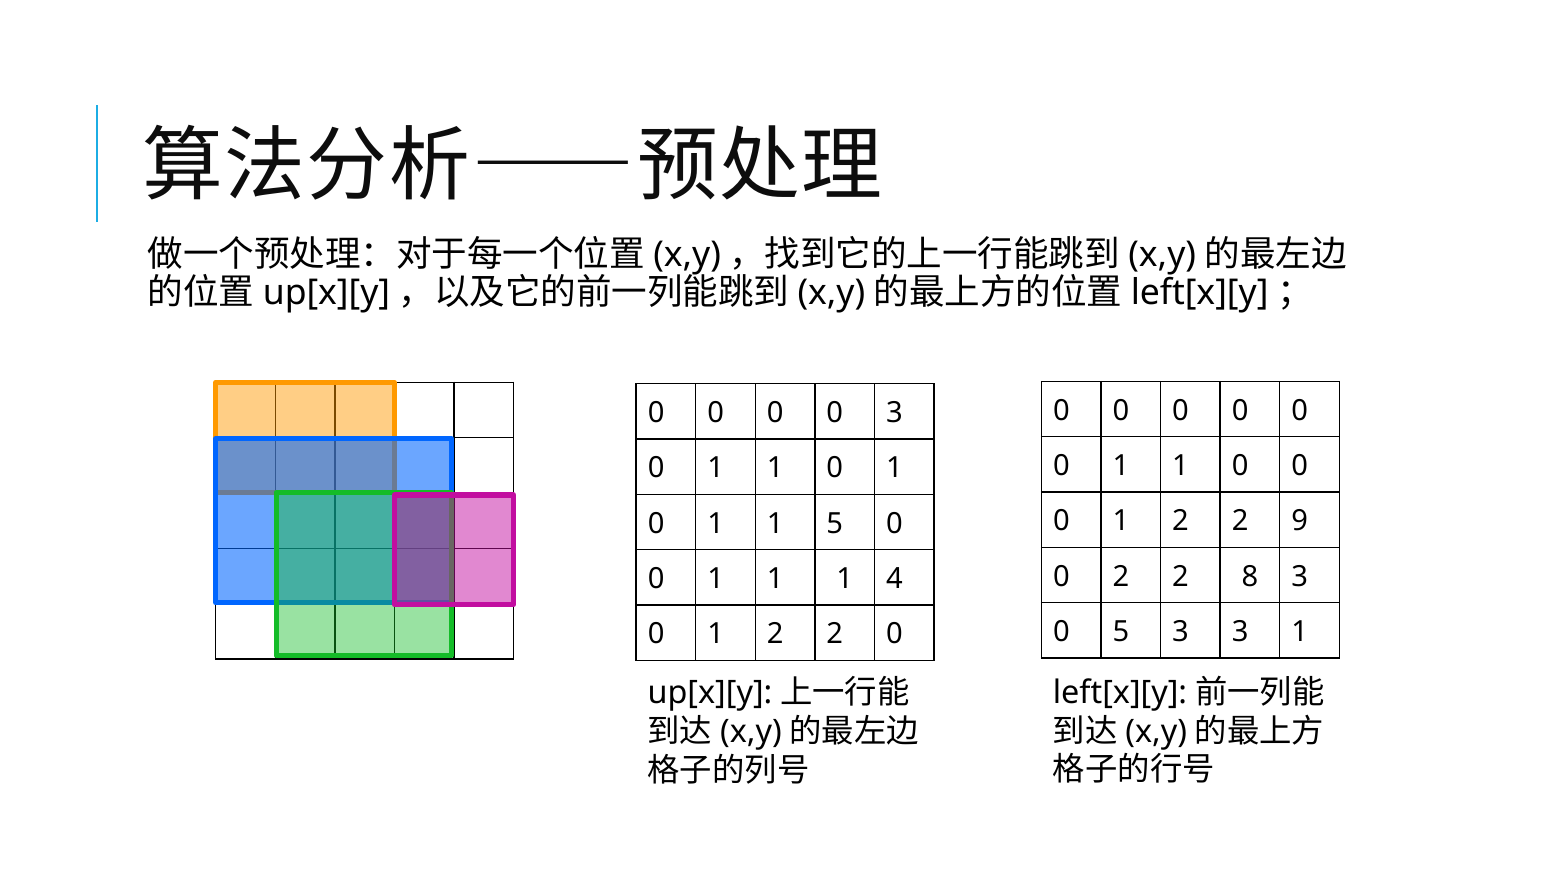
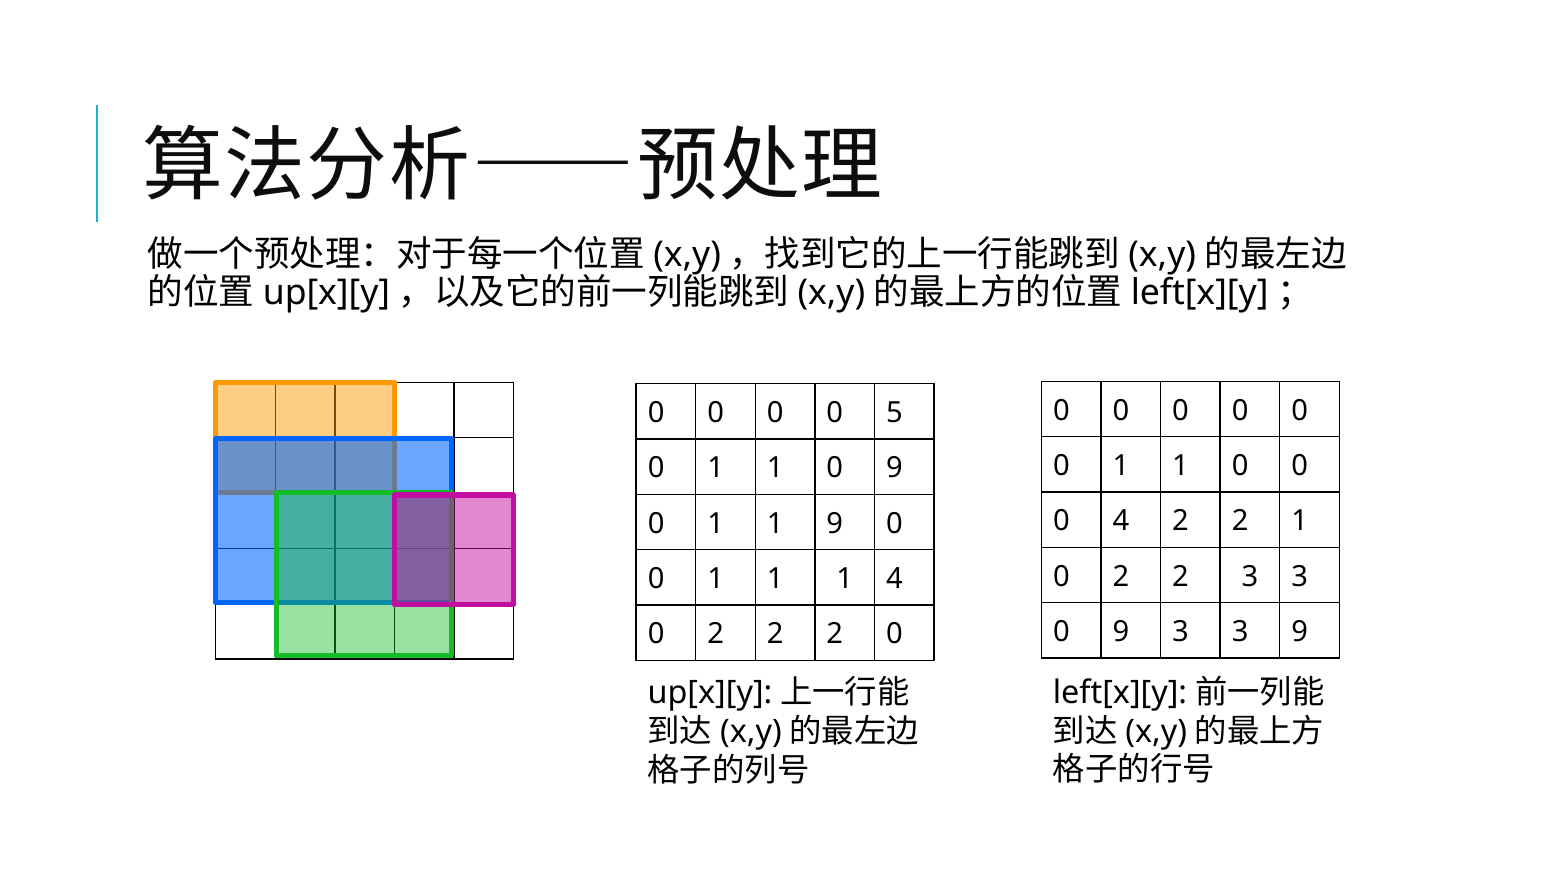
0 3: 3 -> 5 (894, 413)
1 1 0 1: 1 -> 9 (894, 468)
1: 1 -> 4 (1121, 521)
2 9: 9 -> 1 (1300, 521)
1 5: 5 -> 9 (835, 524)
2 8: 8 -> 3 (1250, 577)
5: 5 -> 9 (1121, 632)
3 1: 1 -> 9 (1300, 632)
1: 1 -> 2 (716, 634)
